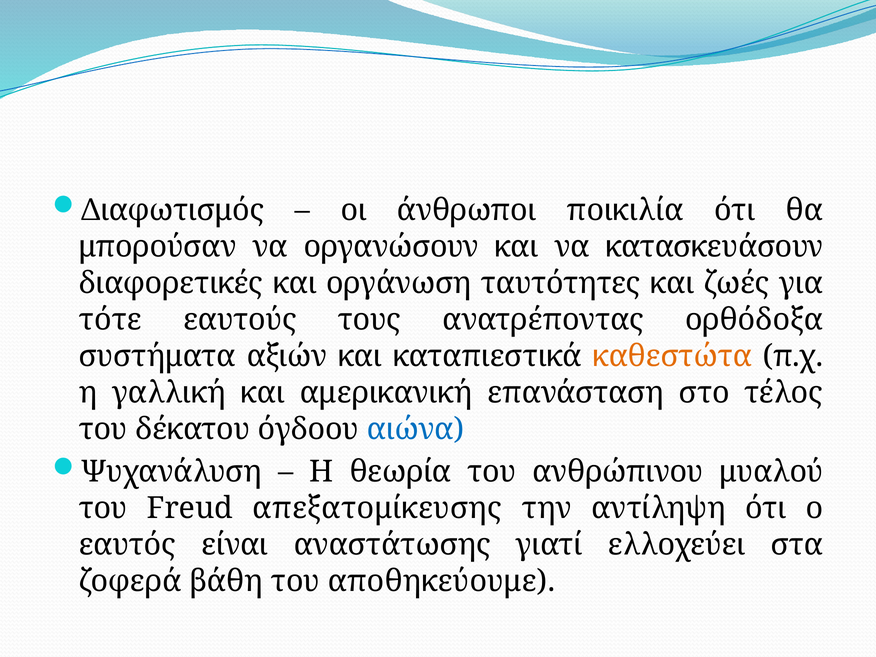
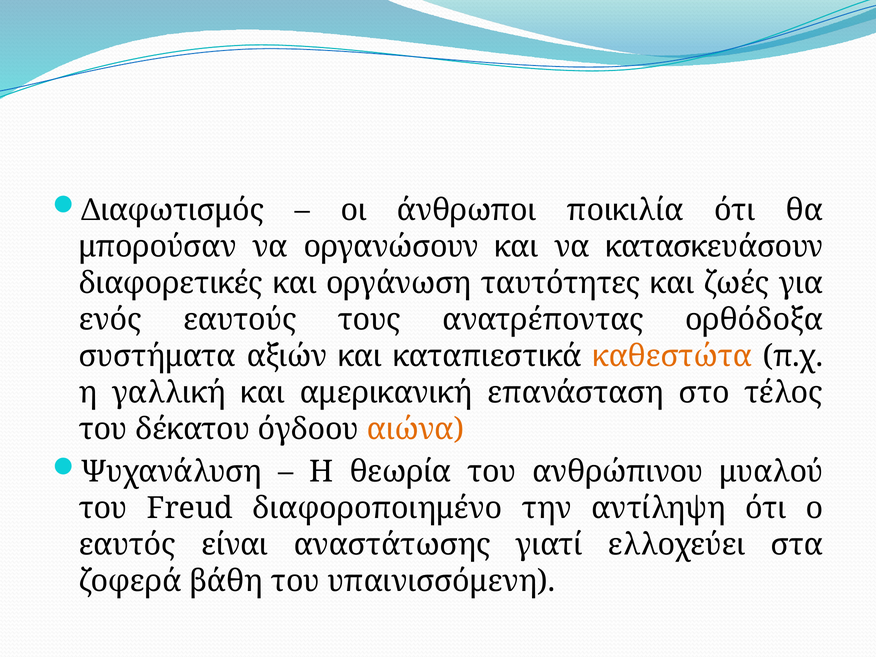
τότε: τότε -> ενός (110, 320)
αιώνα colour: blue -> orange (416, 429)
απεξατομίκευσης: απεξατομίκευσης -> διαφοροποιημένο (377, 508)
αποθηκεύουμε: αποθηκεύουμε -> υπαινισσόμενη (441, 581)
